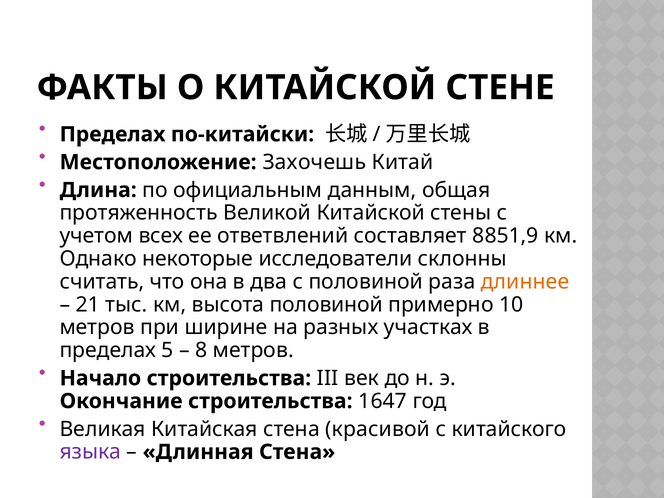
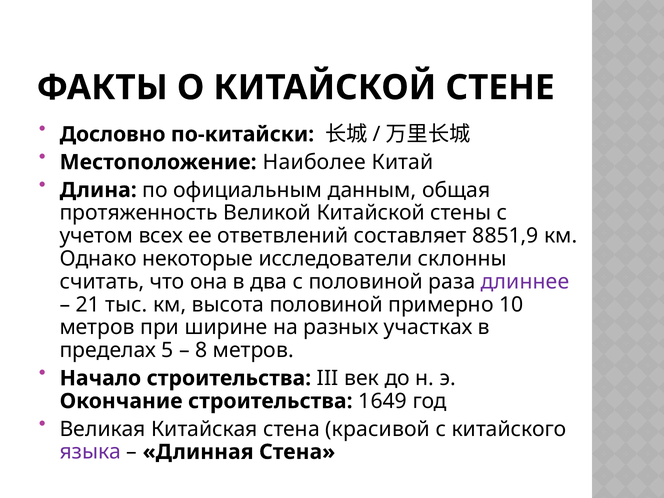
Пределах: Пределах -> Дословно (113, 134)
Захочешь: Захочешь -> Наиболее (314, 162)
длиннее colour: orange -> purple (525, 282)
1647: 1647 -> 1649 (383, 401)
